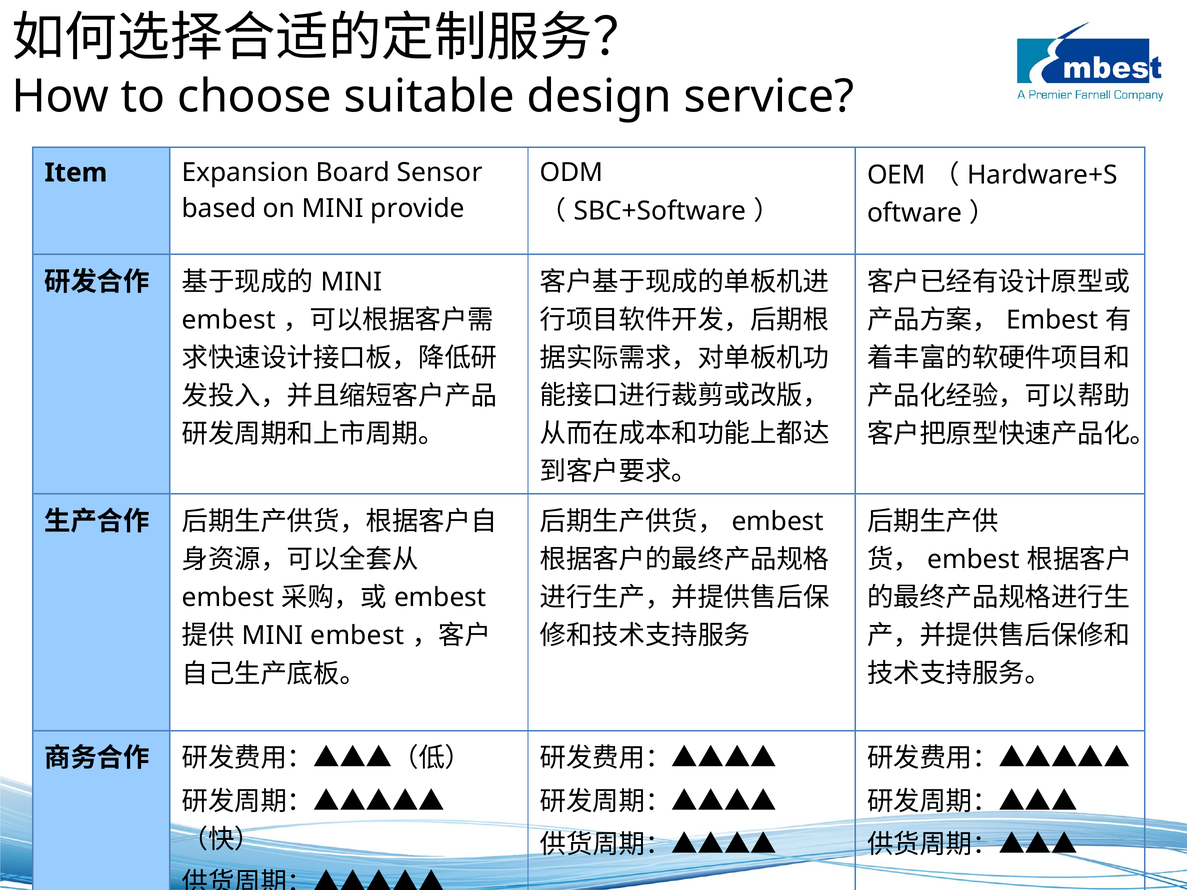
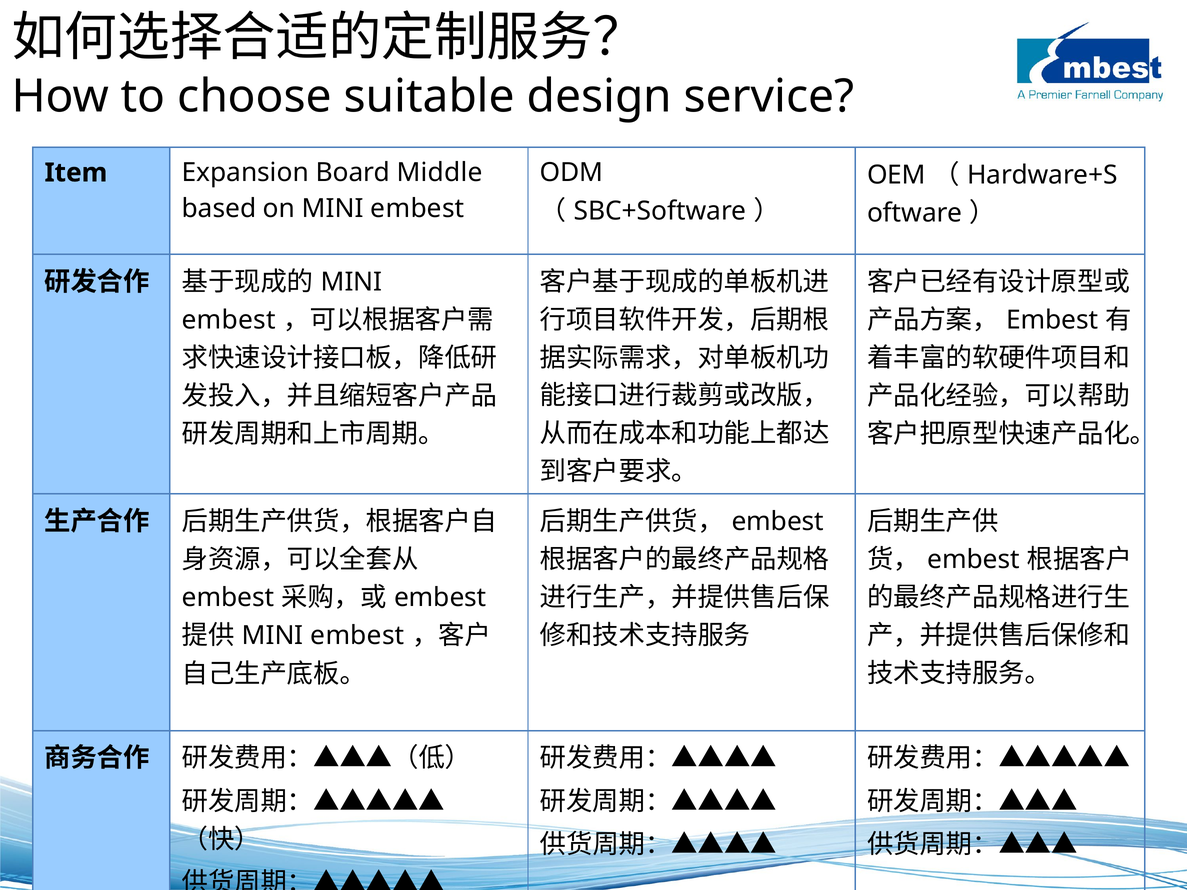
Sensor: Sensor -> Middle (440, 173)
on MINI provide: provide -> embest (417, 209)
